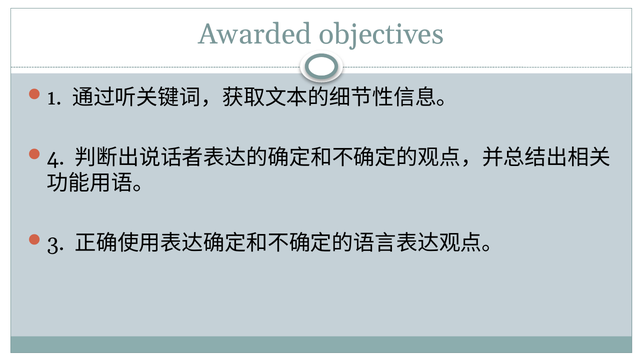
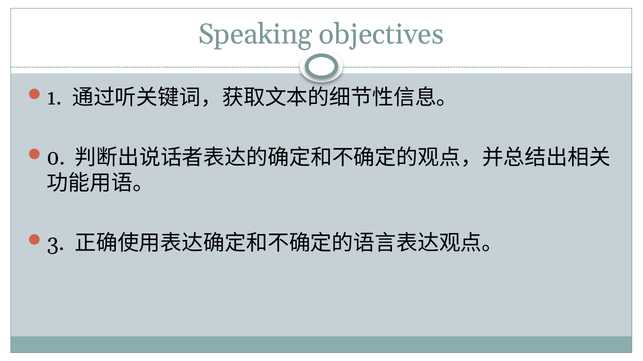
Awarded: Awarded -> Speaking (255, 34)
4: 4 -> 0 (56, 158)
